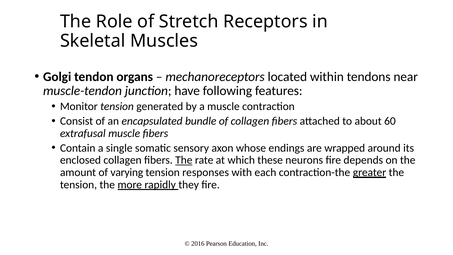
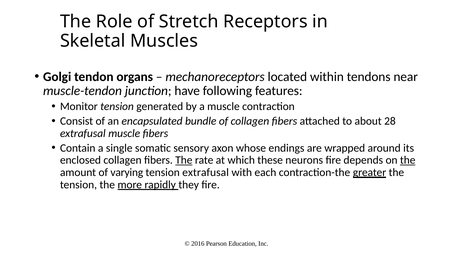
60: 60 -> 28 (390, 121)
the underline: none -> present (408, 160)
tension responses: responses -> extrafusal (206, 172)
